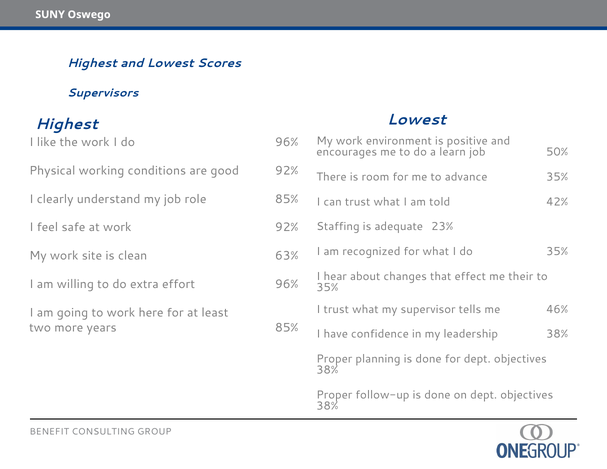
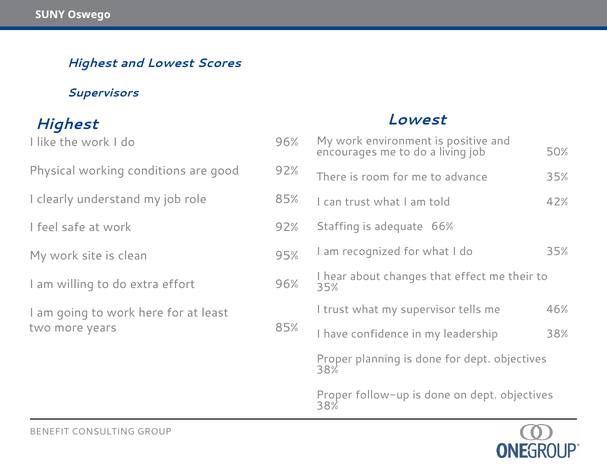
learn: learn -> living (453, 152)
23%: 23% -> 66% (442, 227)
63%: 63% -> 95% (287, 256)
